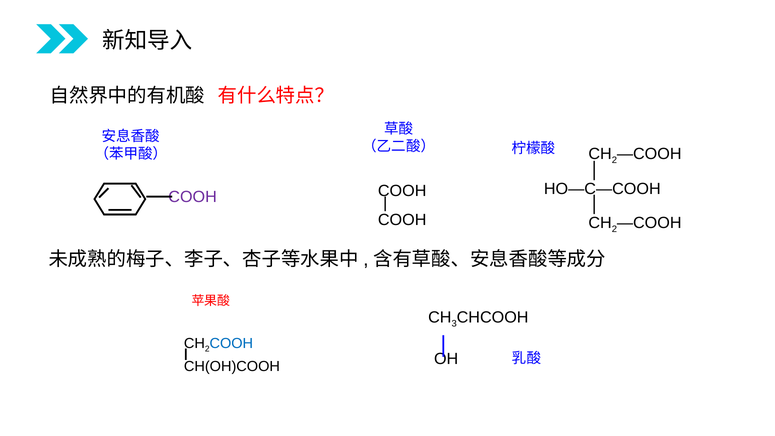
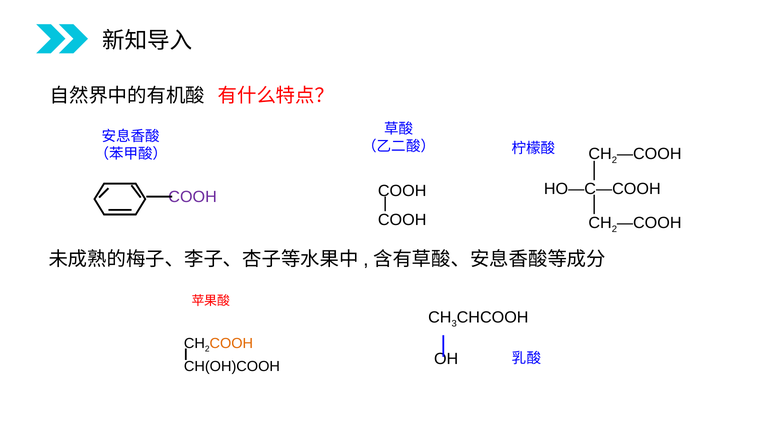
COOH colour: blue -> orange (231, 343)
